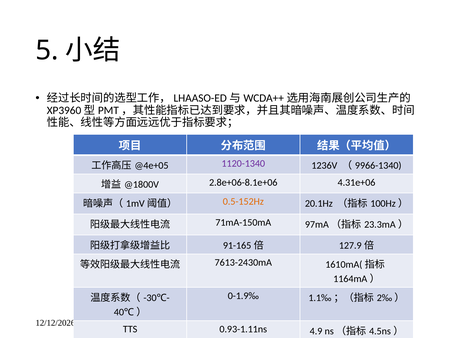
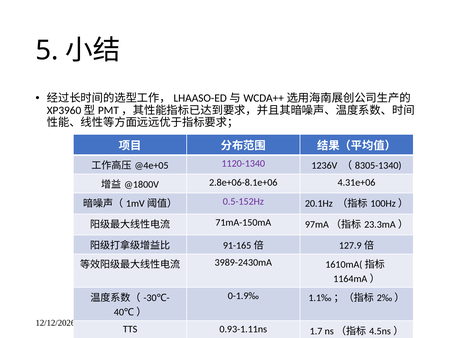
9966-1340: 9966-1340 -> 8305-1340 (378, 166)
0.5-152Hz colour: orange -> purple (243, 202)
7613-2430mA: 7613-2430mA -> 3989-2430mA (243, 263)
4.9: 4.9 -> 1.7 (316, 332)
